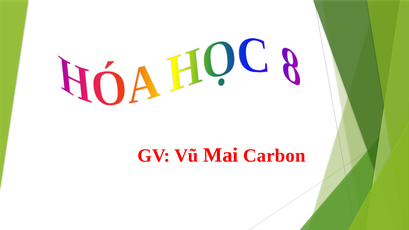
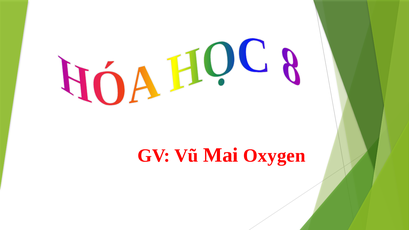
Carbon: Carbon -> Oxygen (274, 156)
